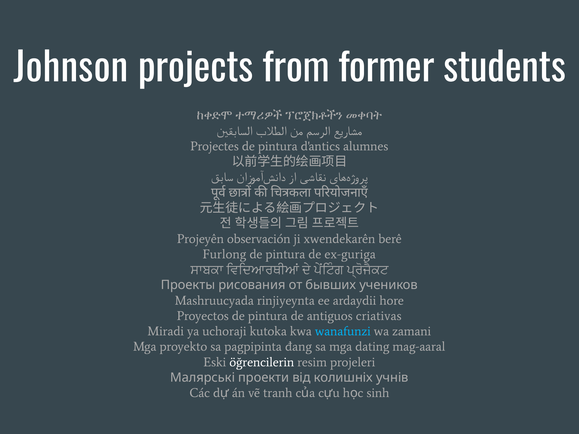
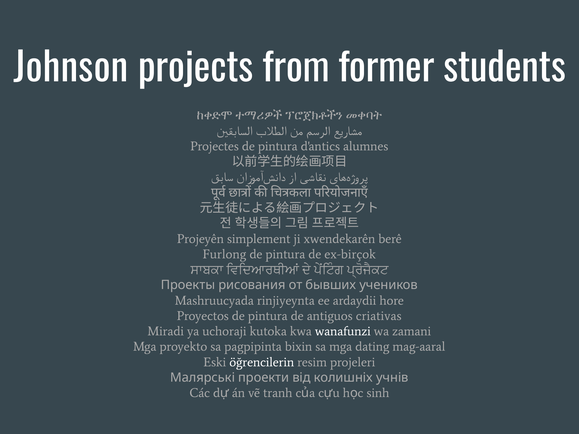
observación: observación -> simplement (259, 239)
ex-guriga: ex-guriga -> ex-birçok (350, 254)
wanafunzi colour: light blue -> white (343, 332)
đang: đang -> bixin (299, 347)
